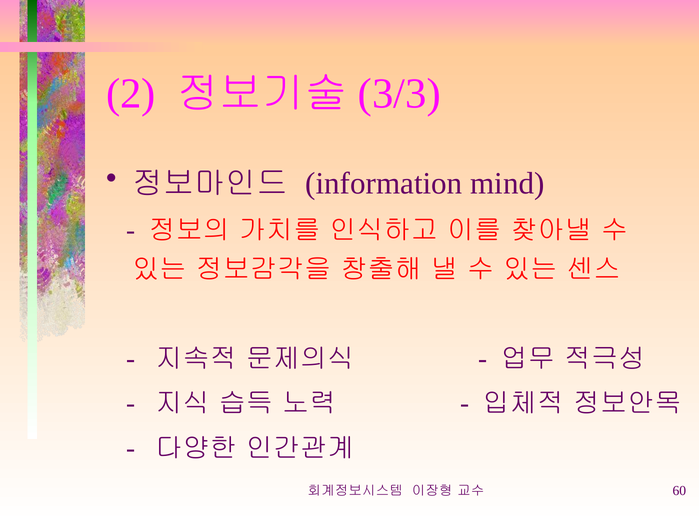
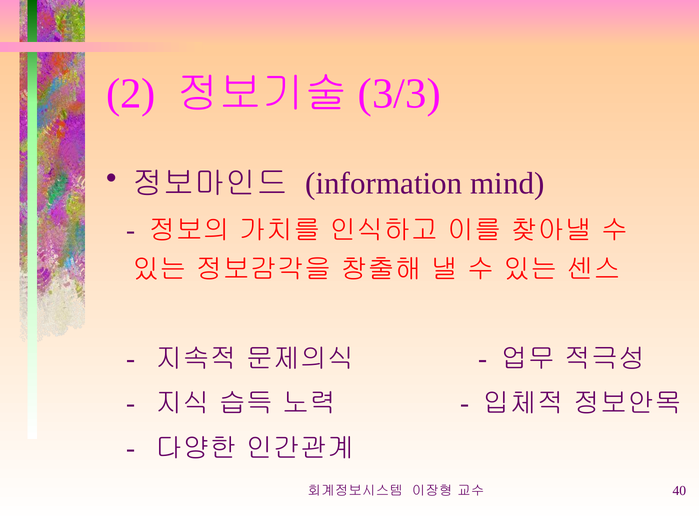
60: 60 -> 40 (679, 490)
